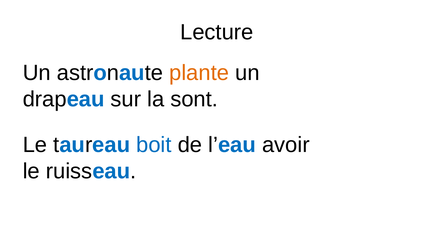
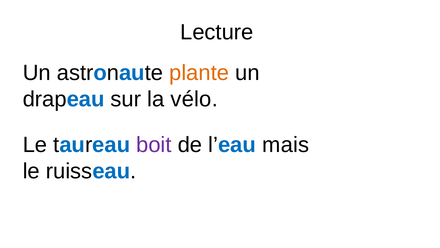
sont: sont -> vélo (194, 99)
boit colour: blue -> purple (154, 144)
avoir: avoir -> mais (286, 144)
